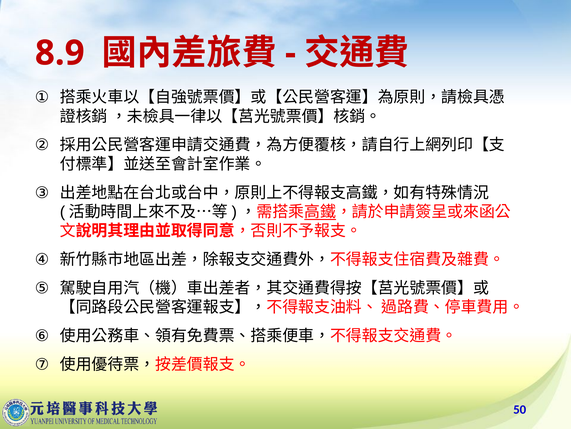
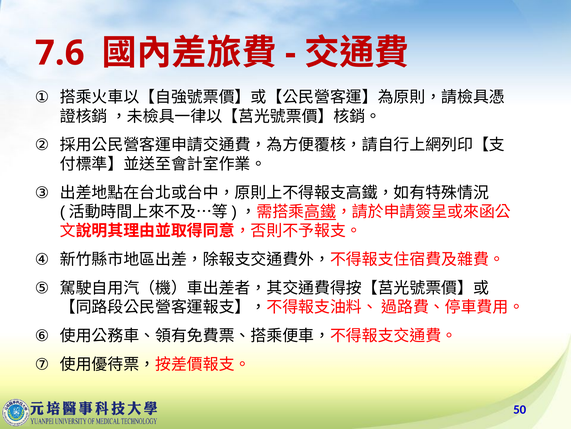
8.9: 8.9 -> 7.6 (60, 53)
